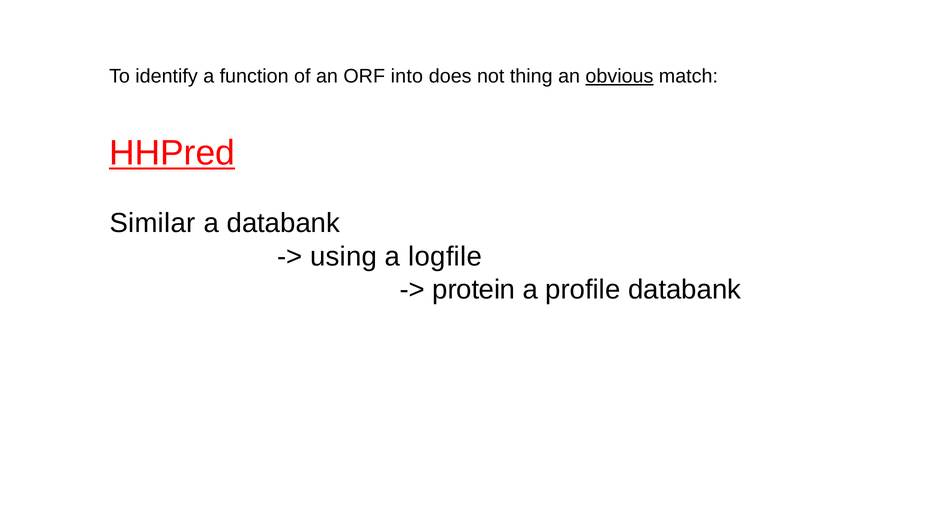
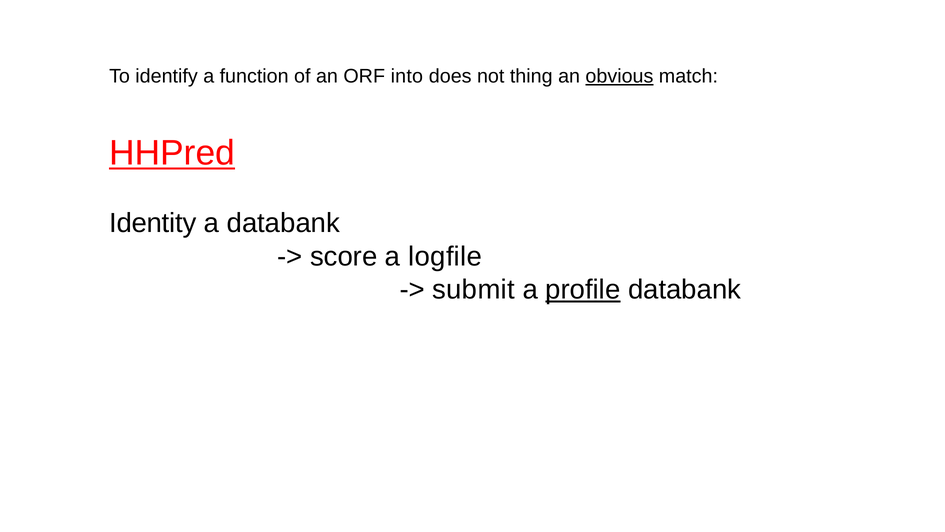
Similar: Similar -> Identity (153, 223)
using: using -> score (344, 256)
protein: protein -> submit (474, 289)
profile underline: none -> present (583, 289)
